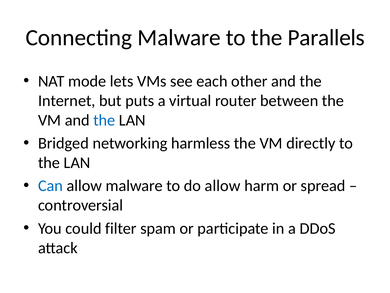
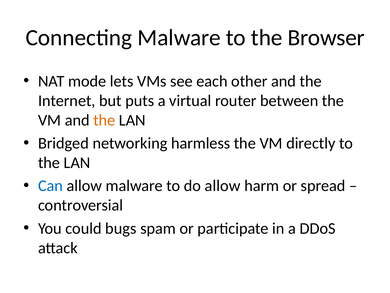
Parallels: Parallels -> Browser (326, 38)
the colour: blue -> orange (104, 120)
filter: filter -> bugs (121, 228)
